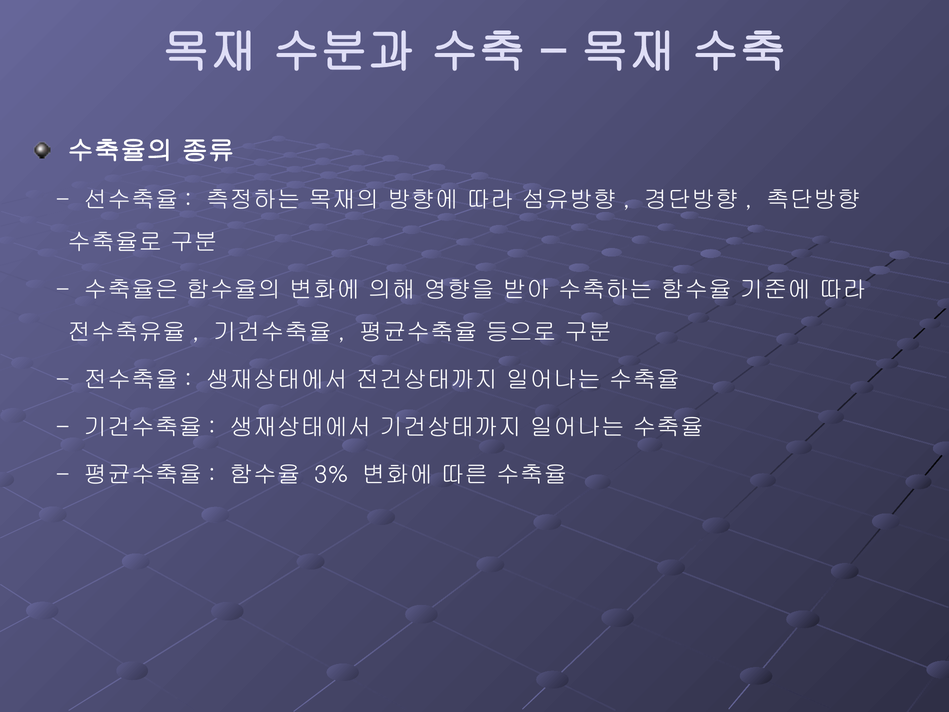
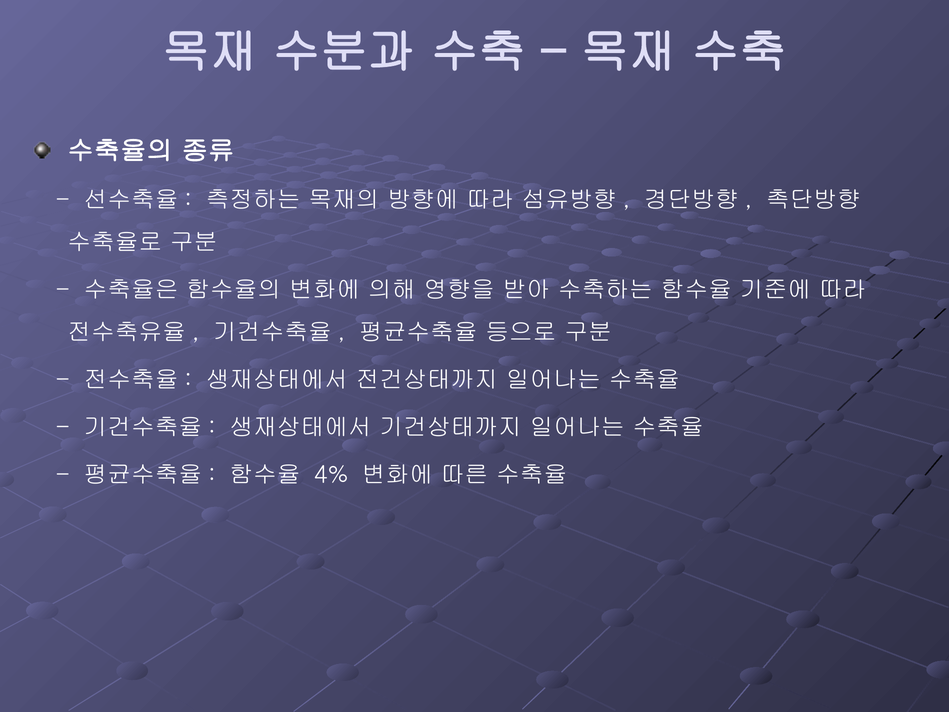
3%: 3% -> 4% (331, 475)
